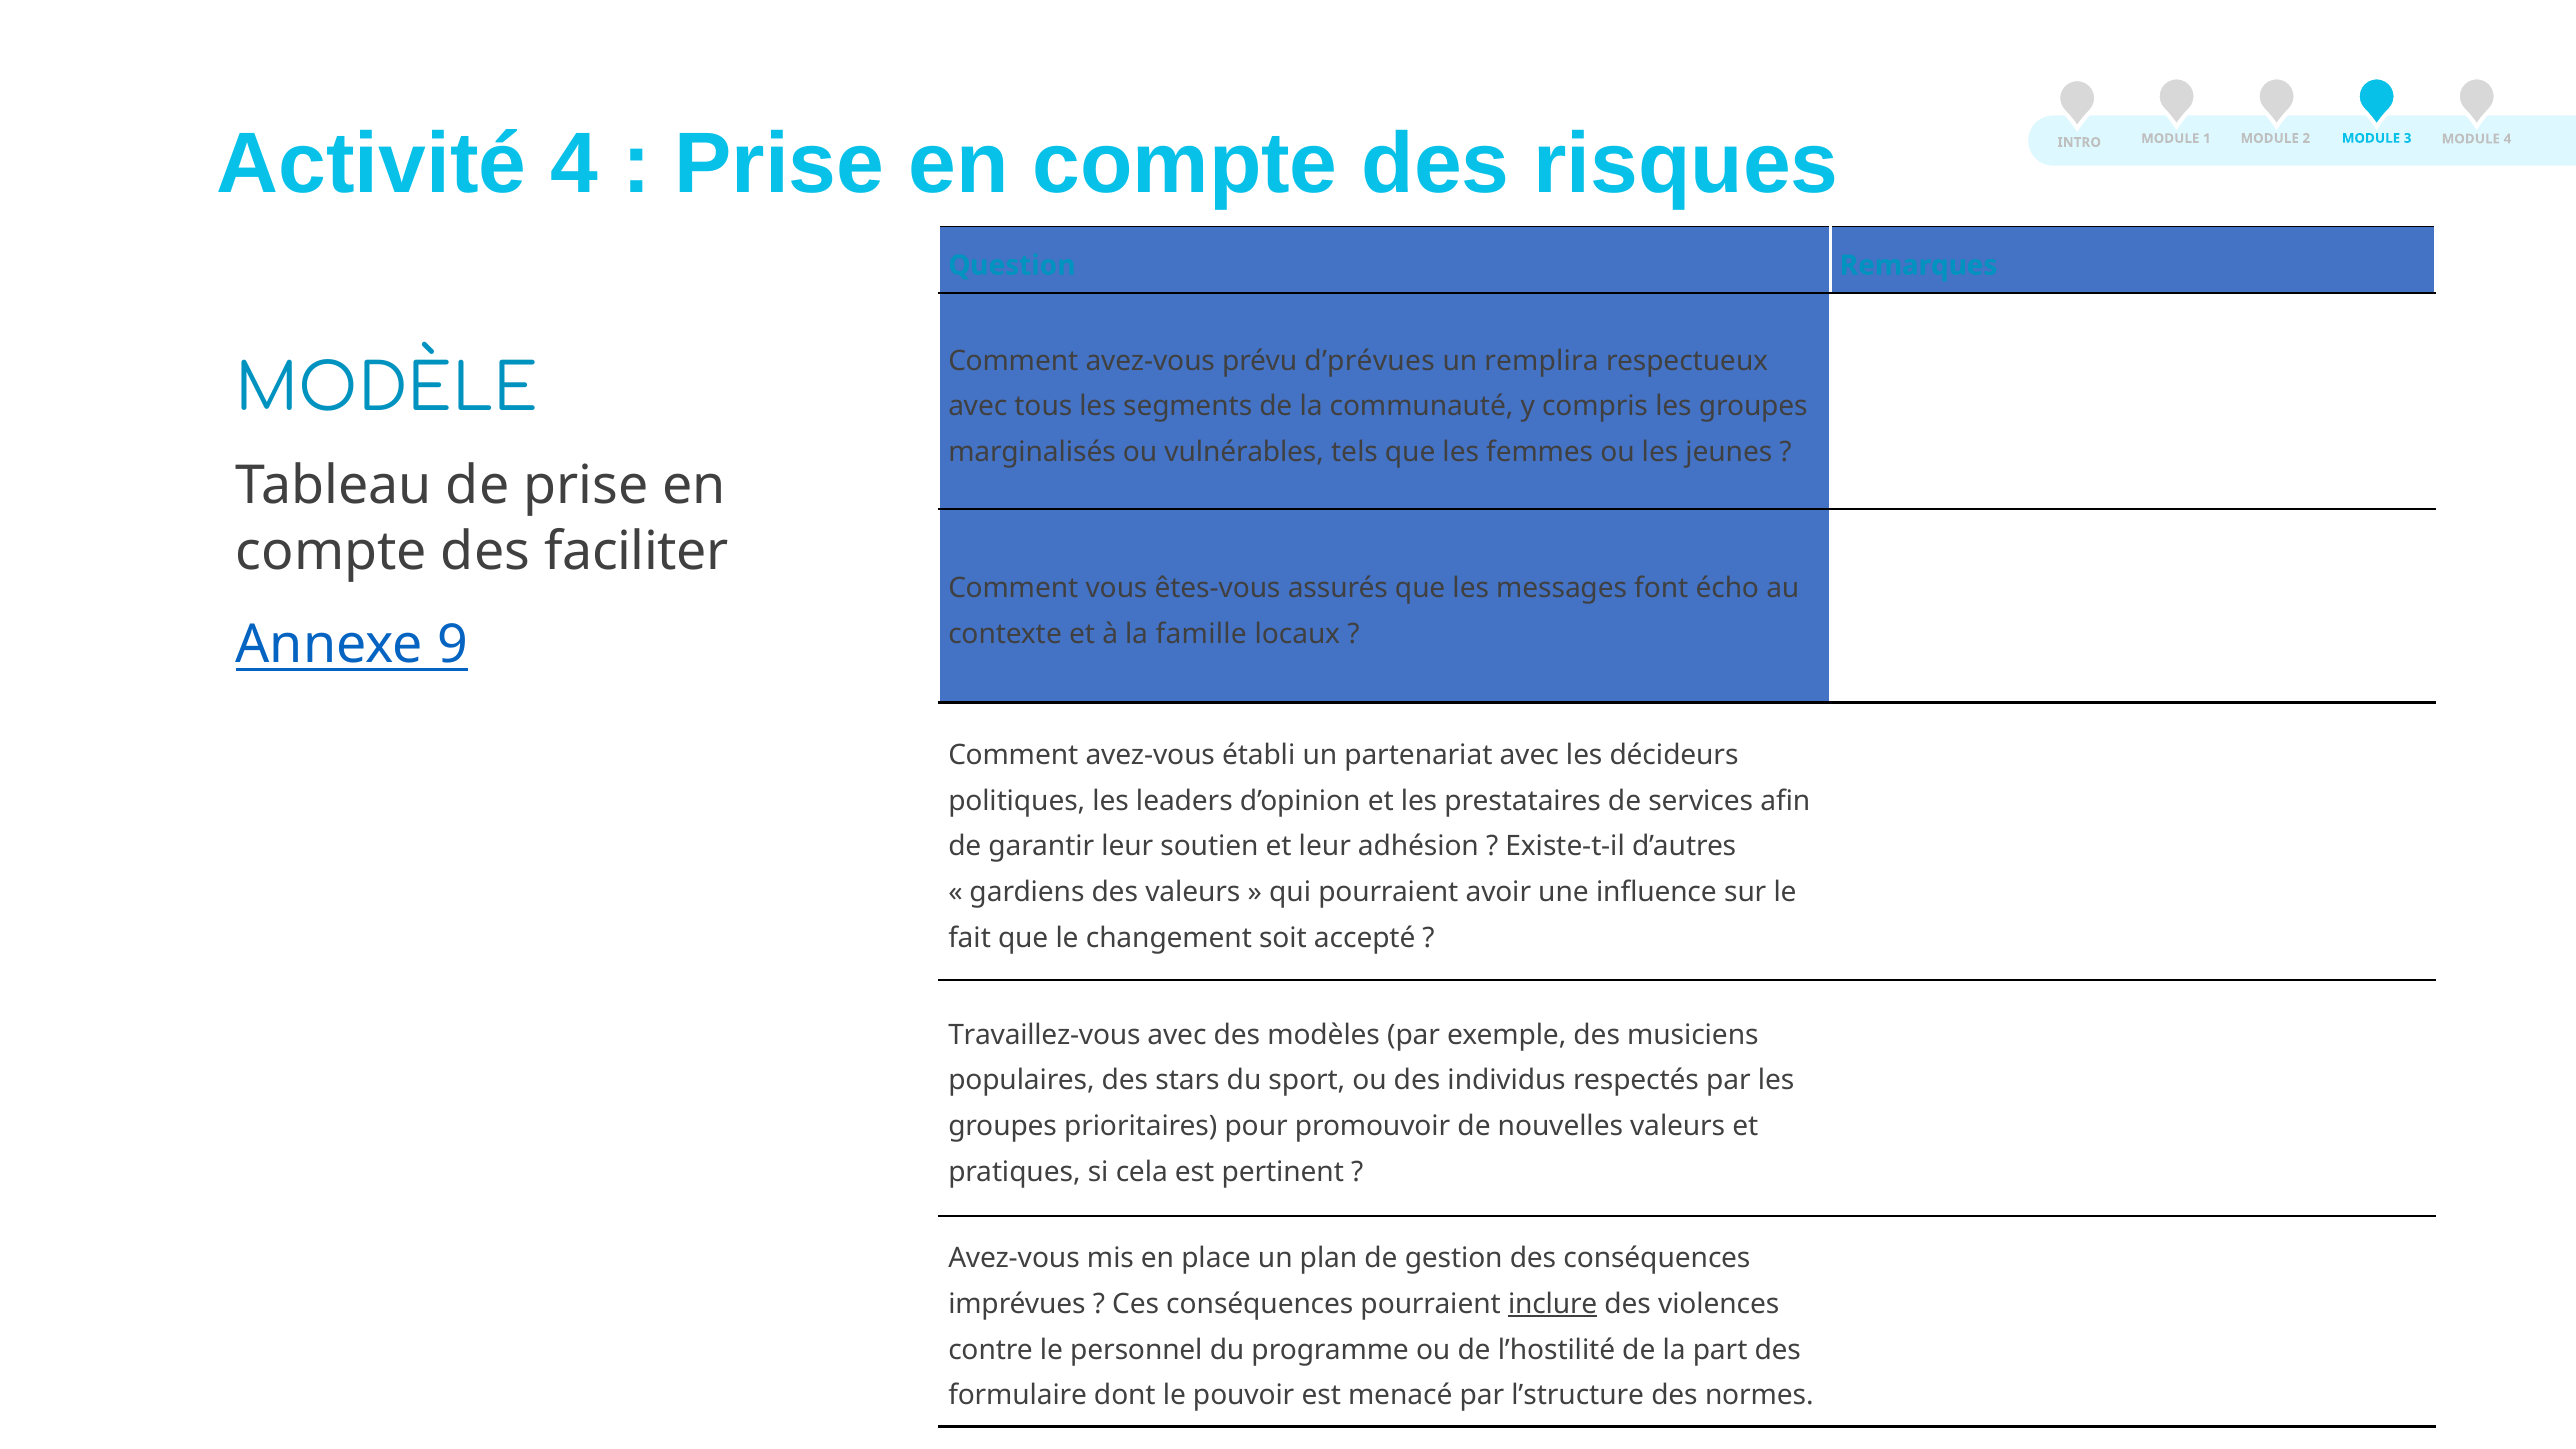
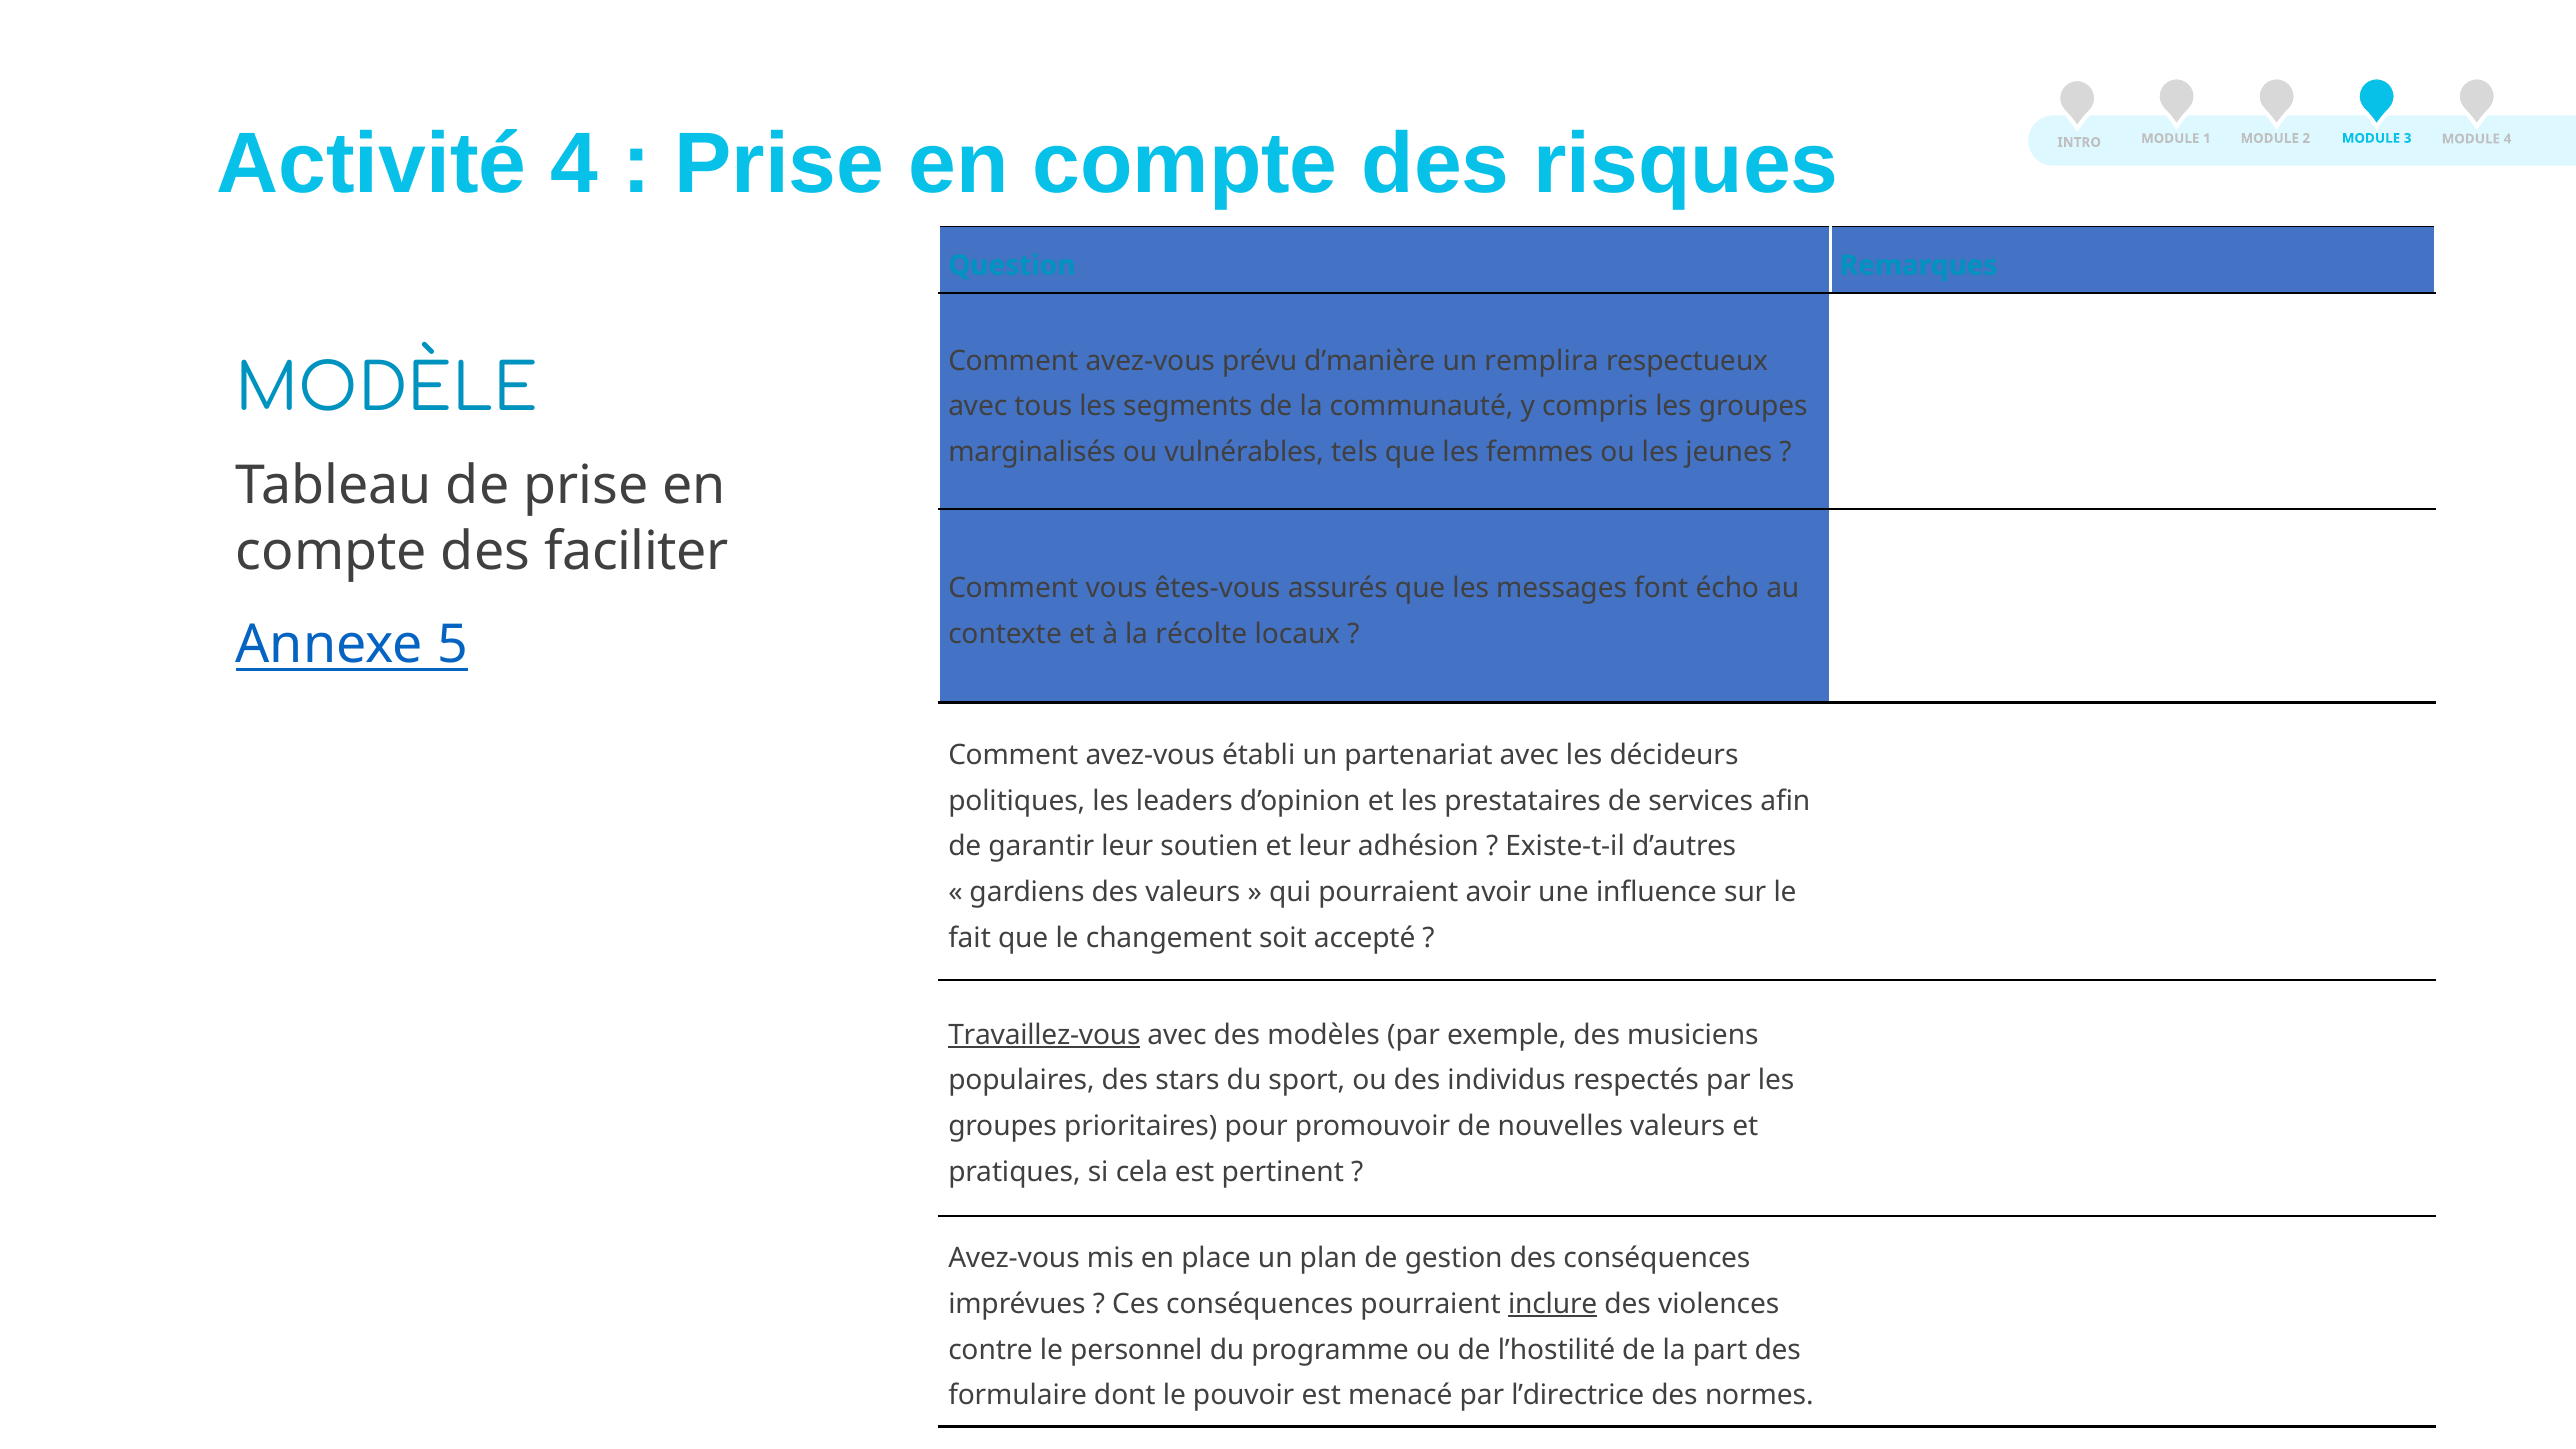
d’prévues: d’prévues -> d’manière (1370, 361)
famille: famille -> récolte (1201, 634)
9: 9 -> 5 (453, 645)
Travaillez-vous underline: none -> present (1044, 1035)
l’structure: l’structure -> l’directrice (1578, 1395)
